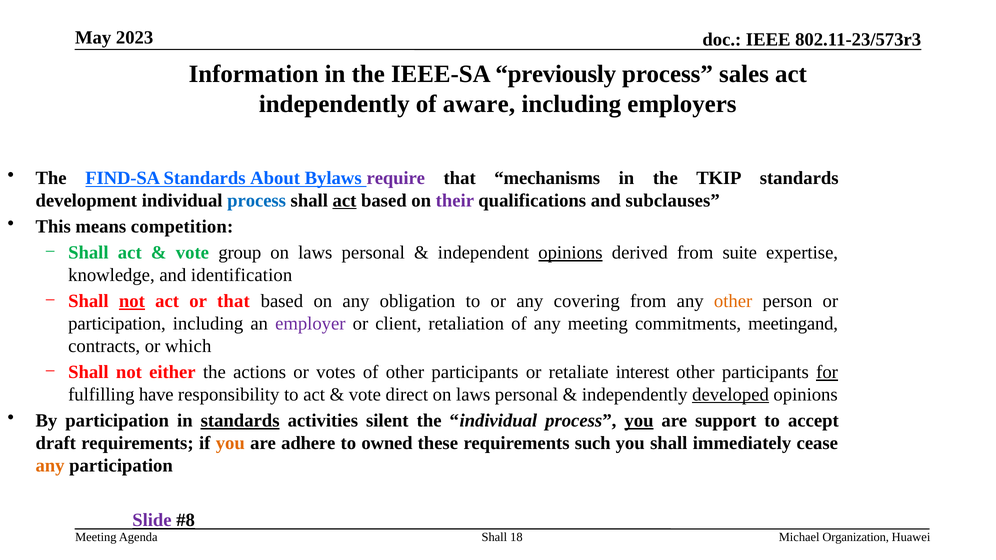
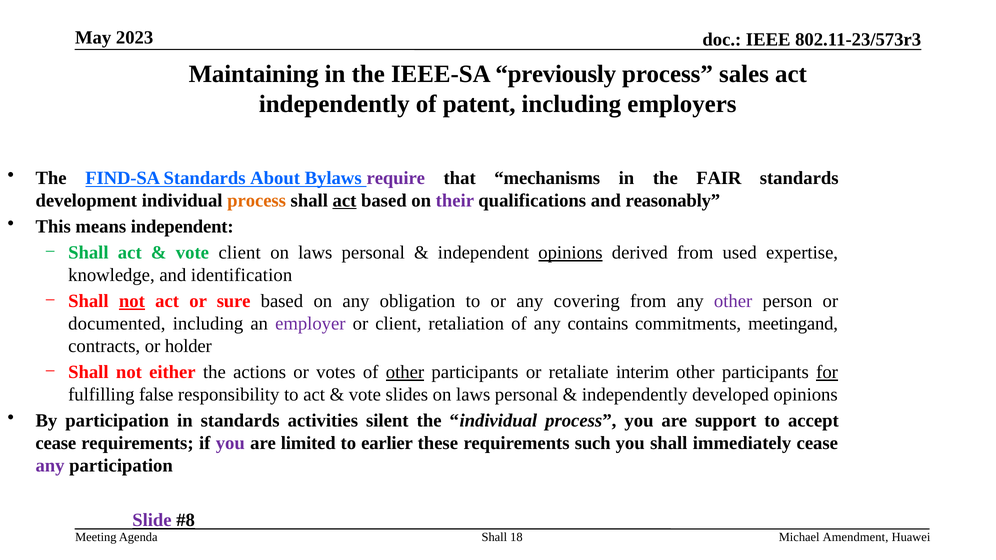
Information: Information -> Maintaining (254, 74)
aware: aware -> patent (479, 104)
TKIP: TKIP -> FAIR (719, 178)
process colour: blue -> orange (257, 201)
subclauses: subclauses -> reasonably (673, 201)
means competition: competition -> independent (182, 227)
vote group: group -> client (240, 253)
suite: suite -> used (740, 253)
or that: that -> sure (234, 301)
other colour: orange -> purple (733, 301)
participation: participation -> documented (117, 324)
any meeting: meeting -> contains (598, 324)
which: which -> holder (188, 346)
other underline: none -> present (405, 372)
interest: interest -> interim (643, 372)
have: have -> false (156, 395)
direct: direct -> slides (407, 395)
developed underline: present -> none (731, 395)
standards underline: present -> none (240, 421)
you underline: present -> none (639, 421)
draft: draft -> cease (56, 443)
you colour: orange -> purple (230, 443)
adhere: adhere -> limited (308, 443)
owned: owned -> earlier (387, 443)
any colour: orange -> purple (50, 466)
Organization: Organization -> Amendment (856, 537)
